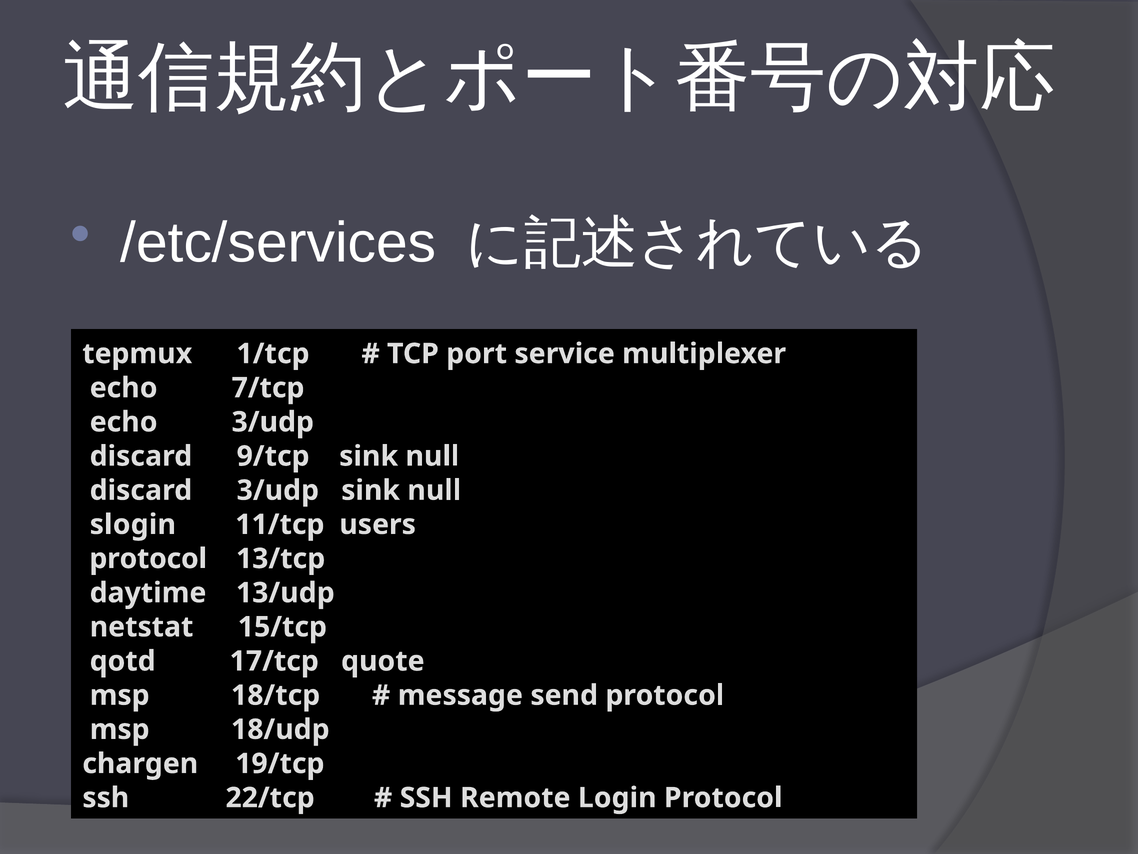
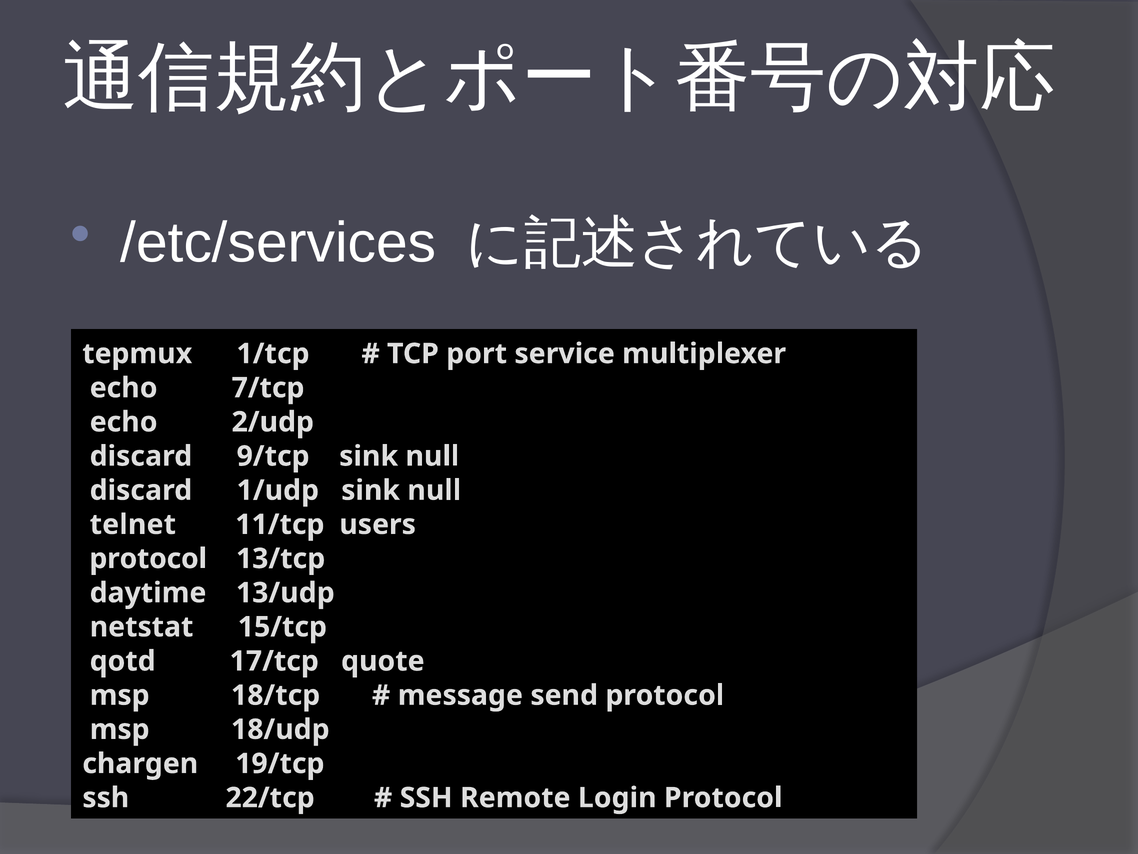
echo 3/udp: 3/udp -> 2/udp (273, 422)
discard 3/udp: 3/udp -> 1/udp (278, 490)
slogin: slogin -> telnet (133, 524)
